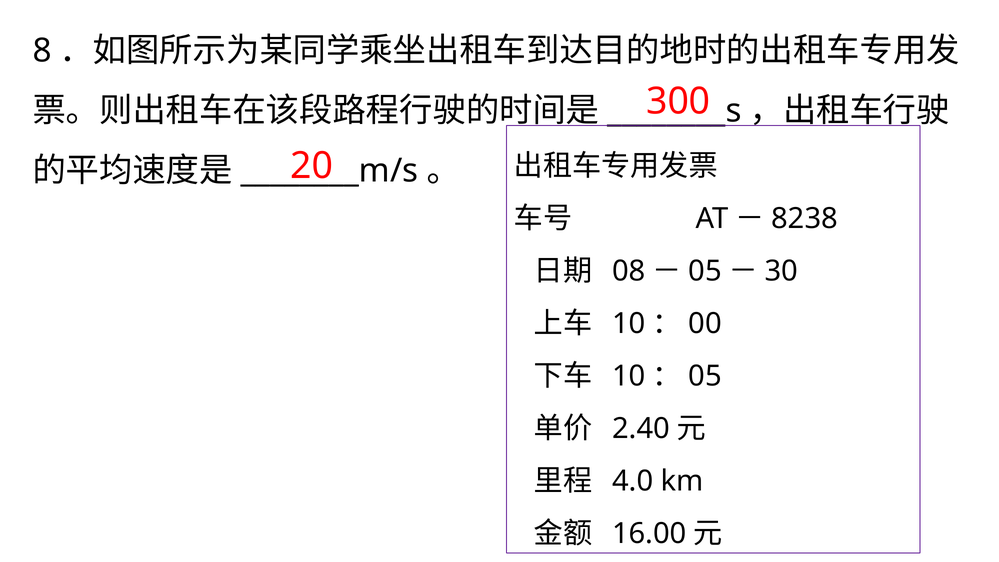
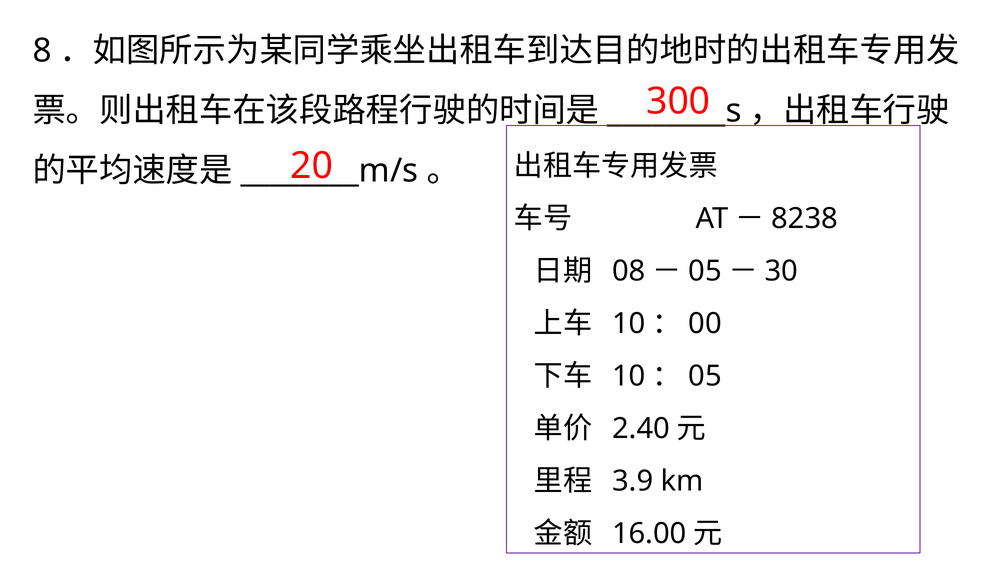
4.0: 4.0 -> 3.9 (633, 481)
